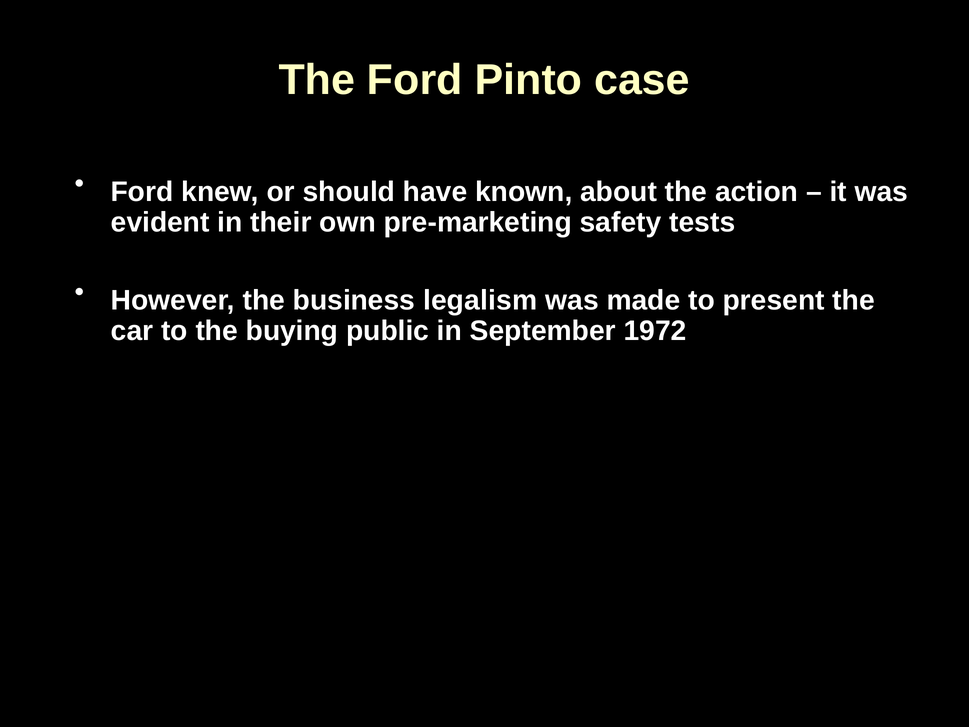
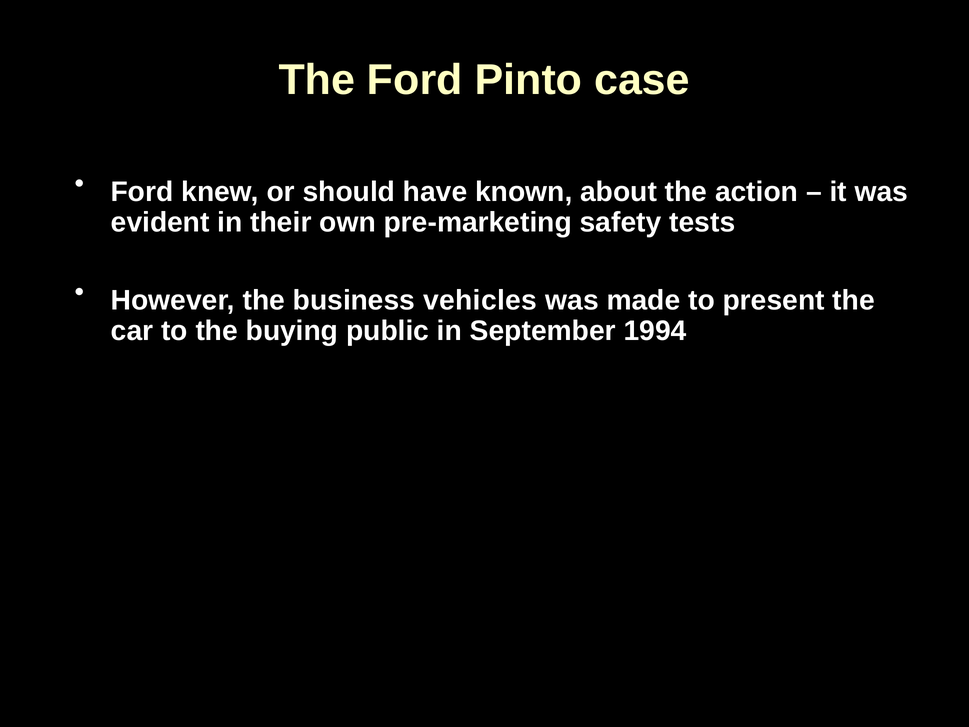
legalism: legalism -> vehicles (480, 300)
1972: 1972 -> 1994 (655, 331)
